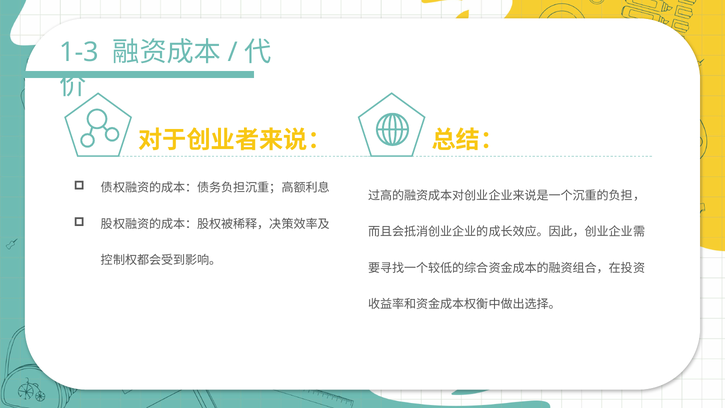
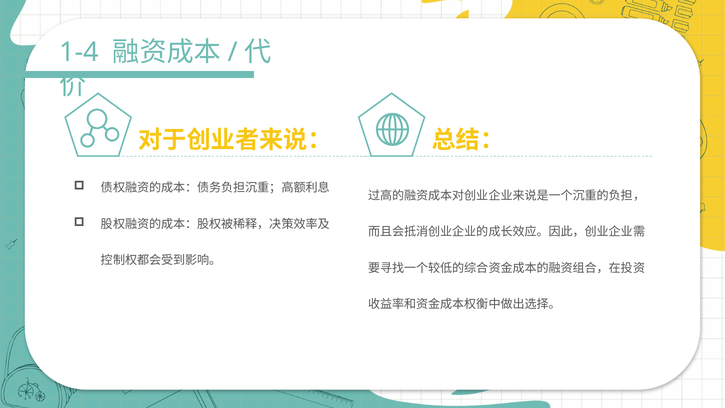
1-3: 1-3 -> 1-4 (79, 52)
